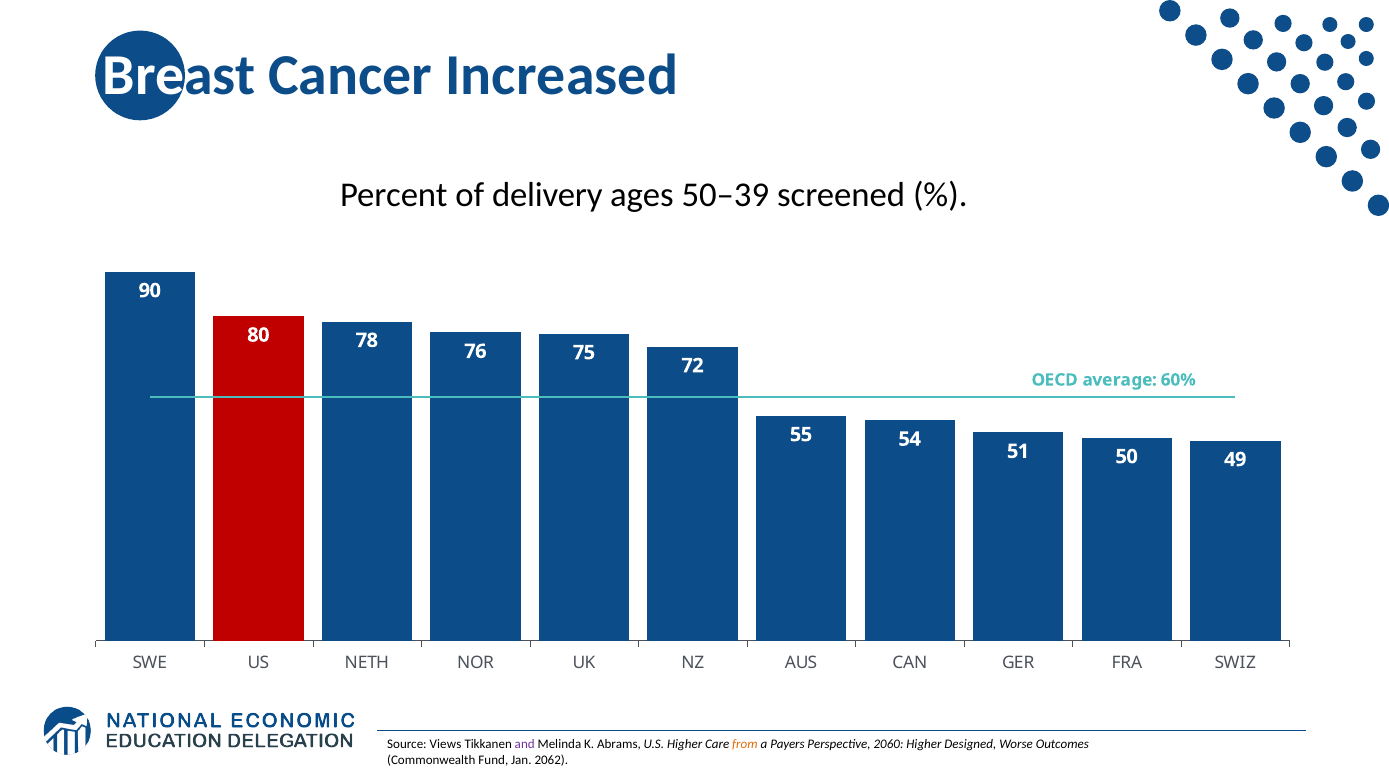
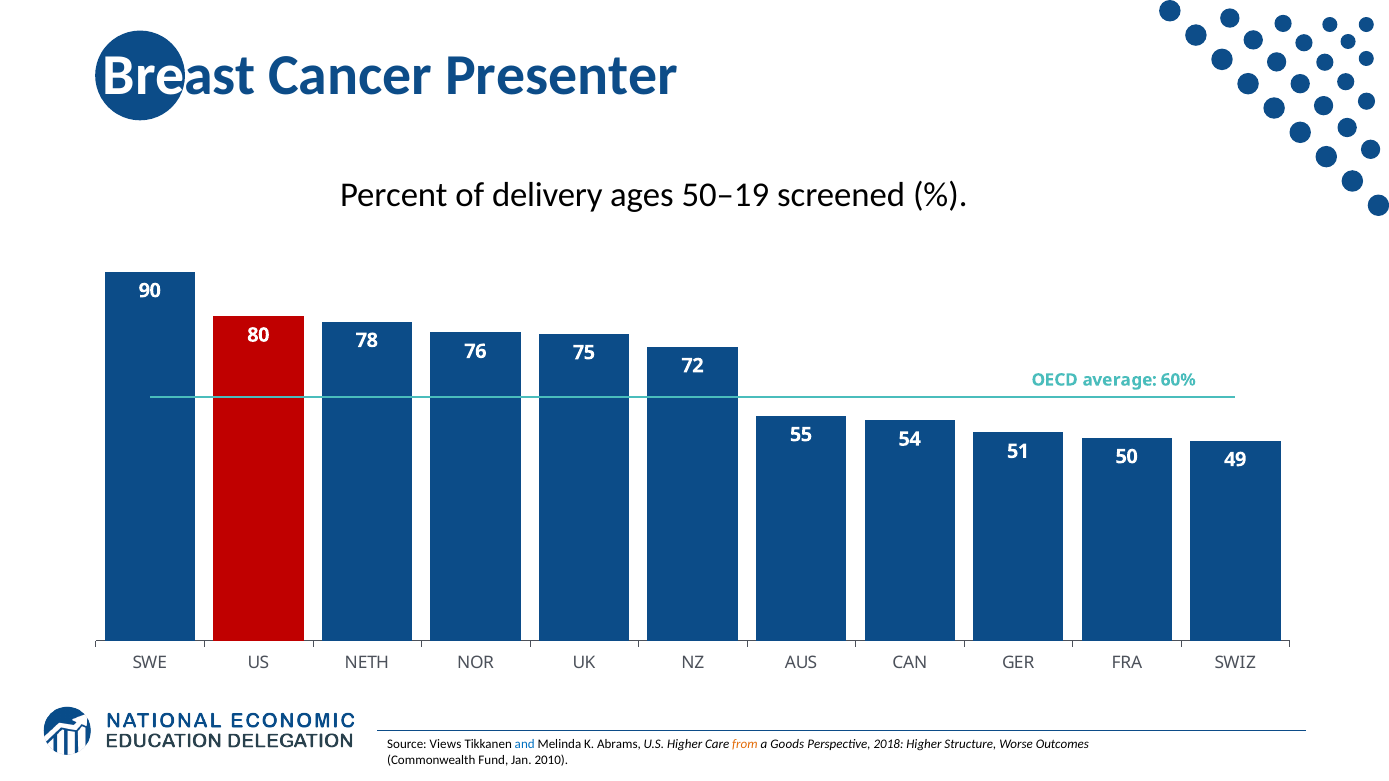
Increased: Increased -> Presenter (562, 75)
50–39: 50–39 -> 50–19 (725, 195)
and colour: purple -> blue (525, 744)
Payers: Payers -> Goods (787, 744)
2060: 2060 -> 2018 (889, 744)
Designed: Designed -> Structure (970, 744)
2062: 2062 -> 2010 (551, 760)
